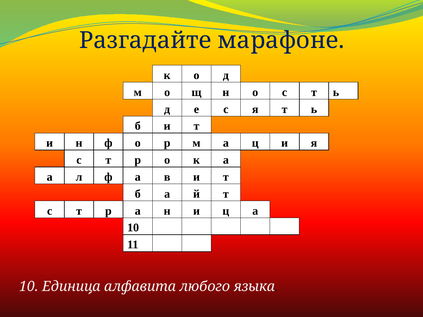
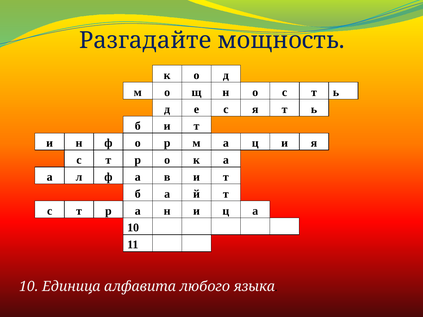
марафоне: марафоне -> мощность (281, 40)
